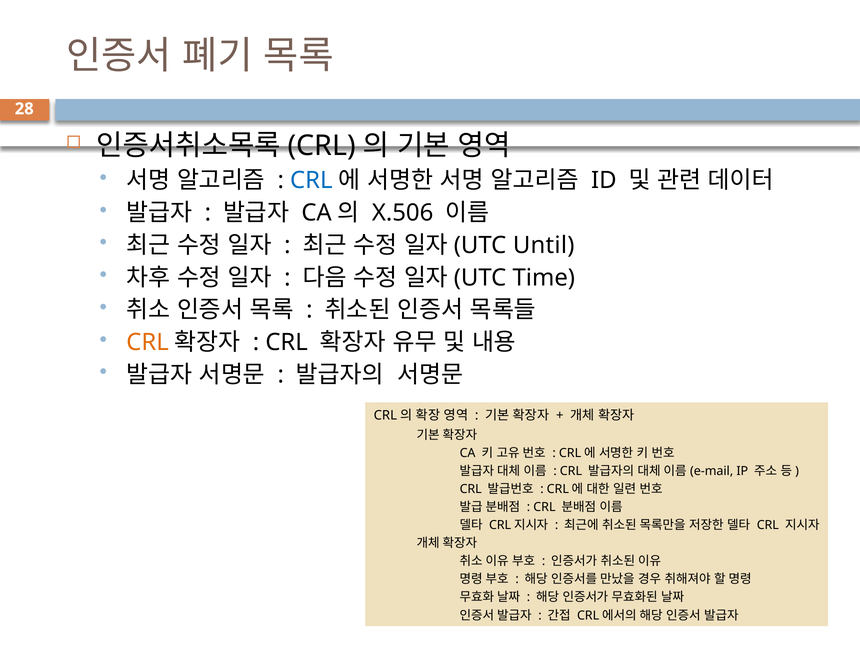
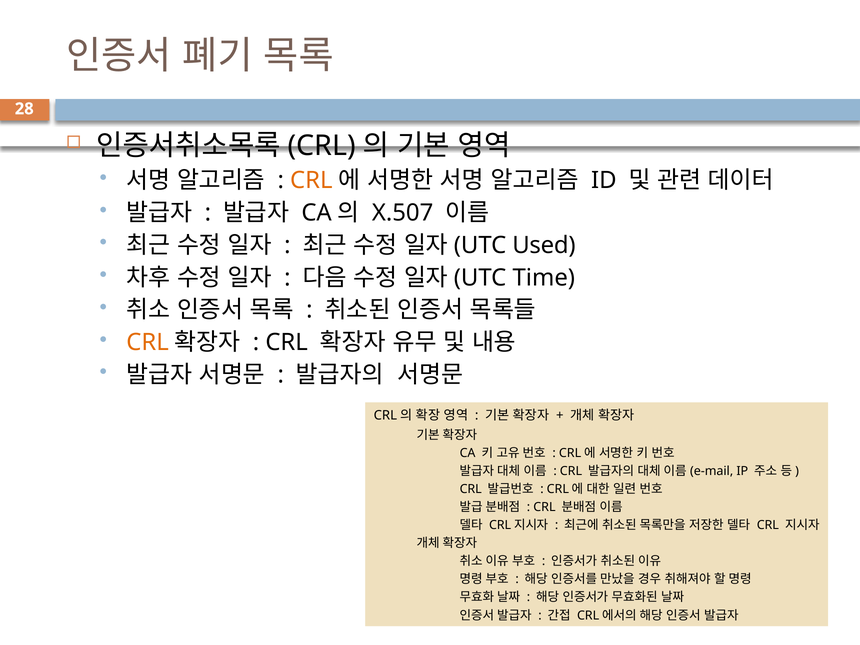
CRL colour: blue -> orange (311, 181)
X.506: X.506 -> X.507 (403, 213)
Until: Until -> Used (544, 245)
